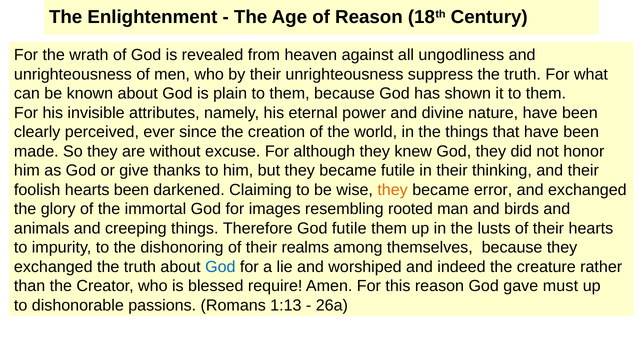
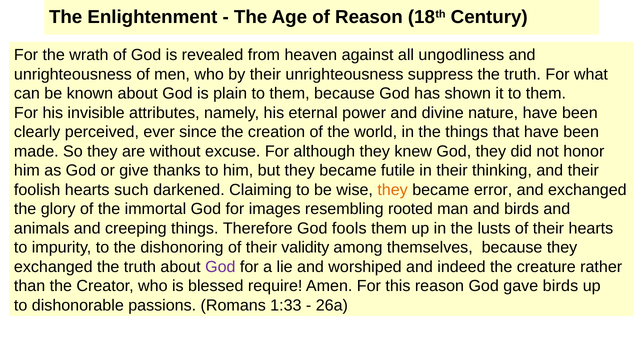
hearts been: been -> such (131, 190)
God futile: futile -> fools (349, 229)
realms: realms -> validity (305, 248)
God colour: blue -> purple (220, 267)
gave must: must -> birds (560, 287)
1:13: 1:13 -> 1:33 (286, 306)
